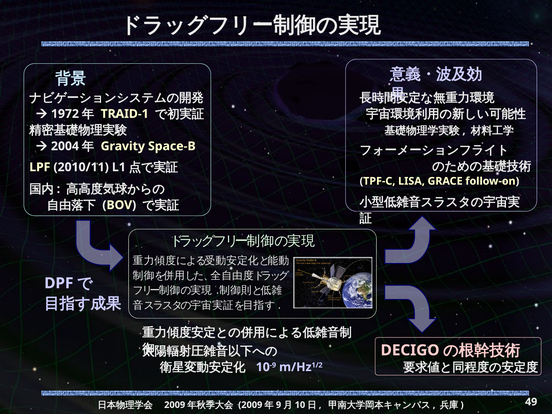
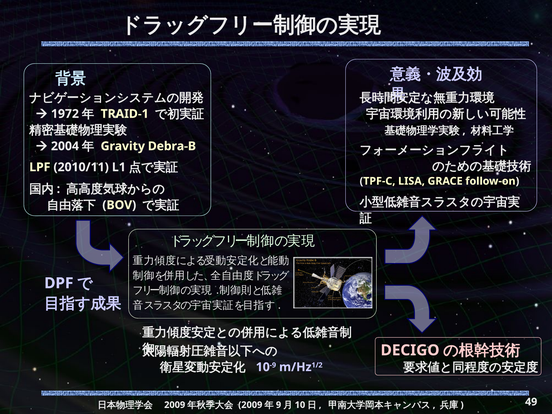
Space-B: Space-B -> Debra-B (172, 146)
